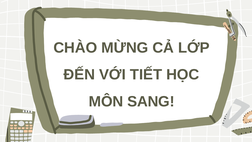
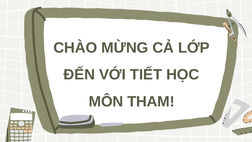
SANG: SANG -> THAM (151, 101)
